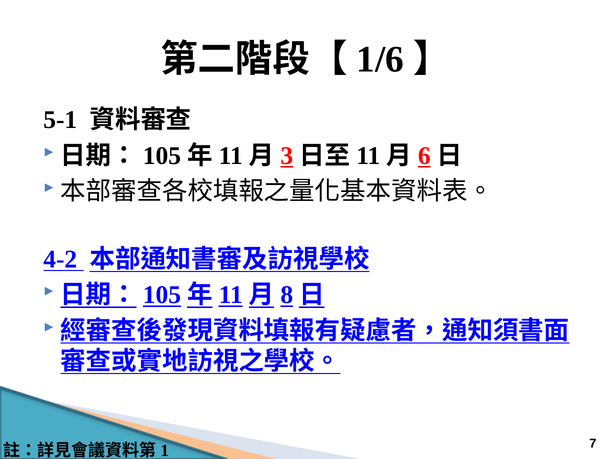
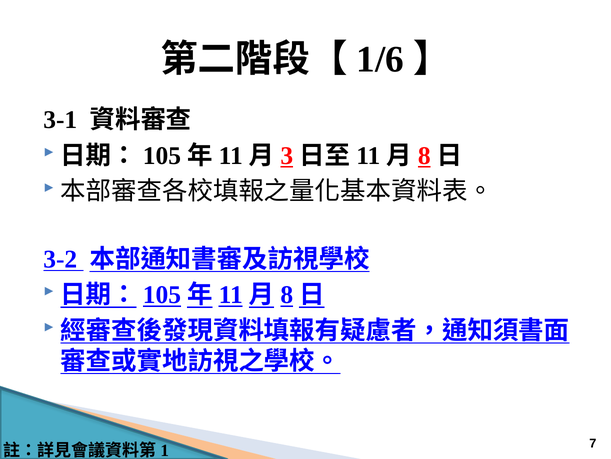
5-1: 5-1 -> 3-1 (60, 120)
6: 6 -> 8 (424, 155)
4-2: 4-2 -> 3-2 (60, 259)
